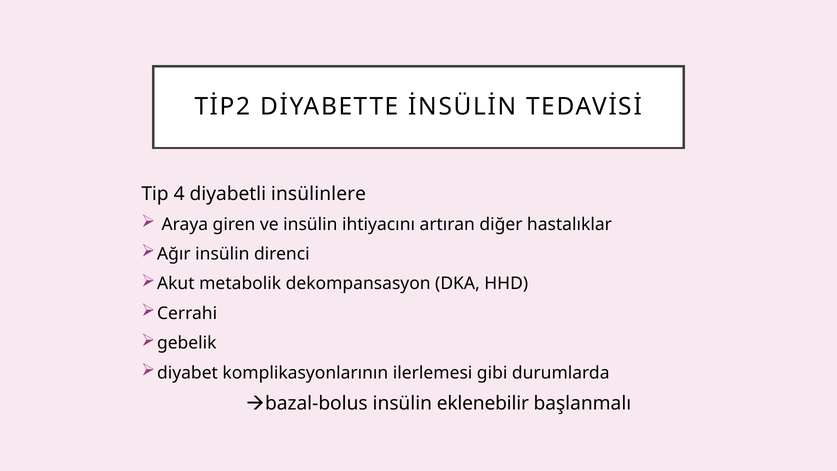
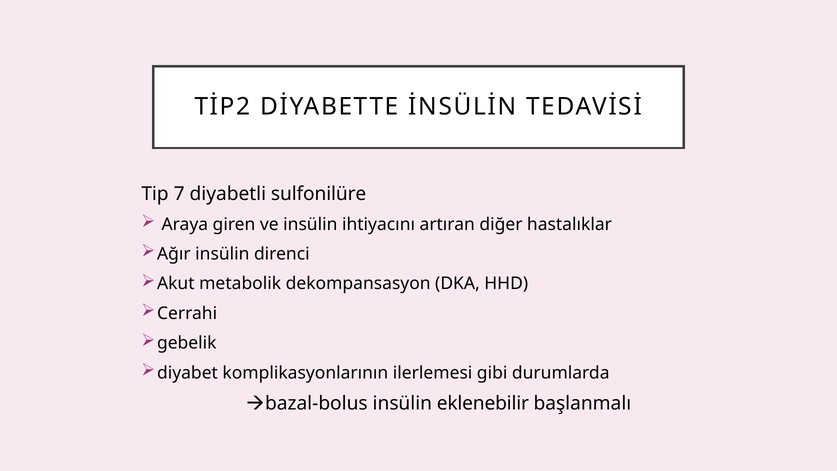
4: 4 -> 7 (179, 194)
insülinlere: insülinlere -> sulfonilüre (319, 194)
